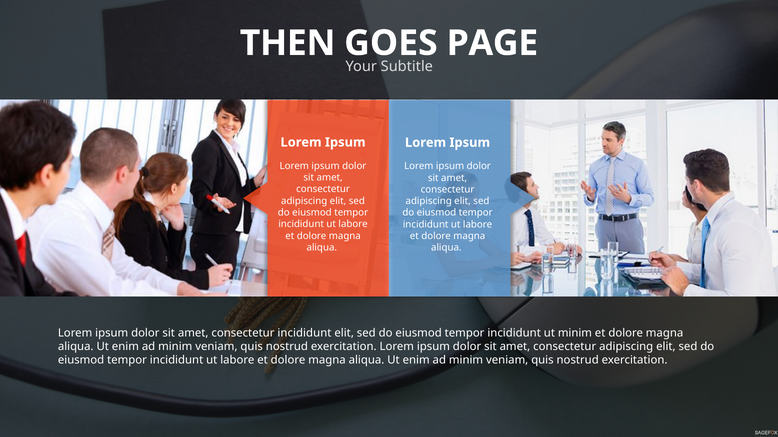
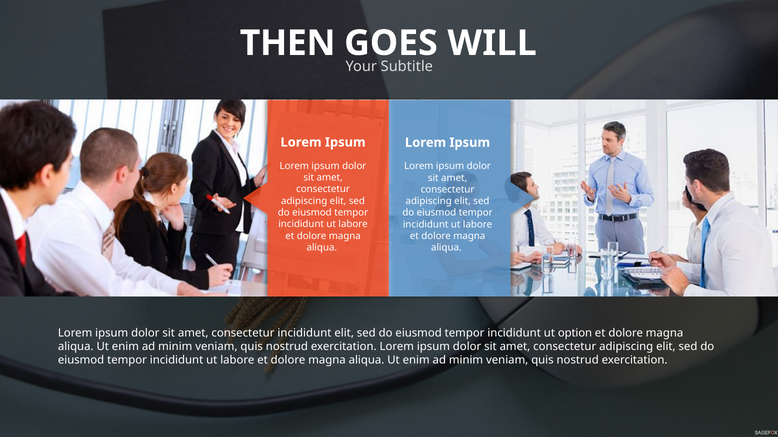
PAGE: PAGE -> WILL (492, 43)
ut minim: minim -> option (575, 334)
